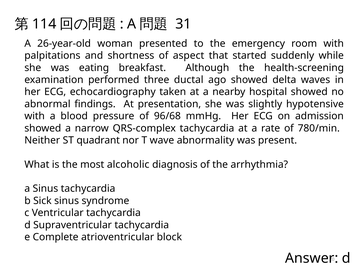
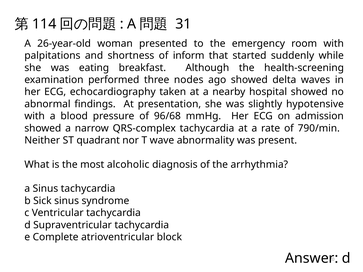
aspect: aspect -> inform (189, 56)
ductal: ductal -> nodes (189, 80)
780/min: 780/min -> 790/min (319, 128)
